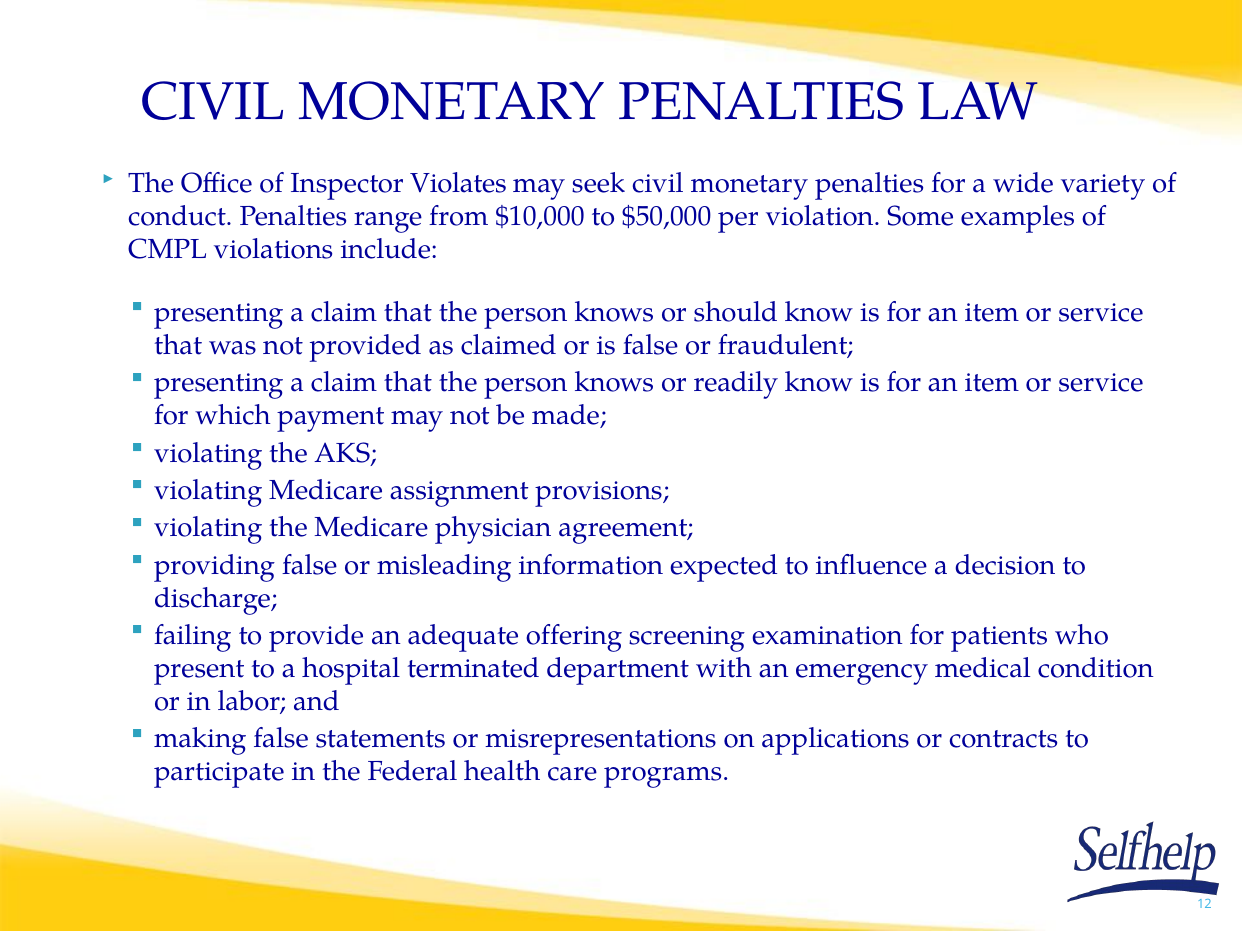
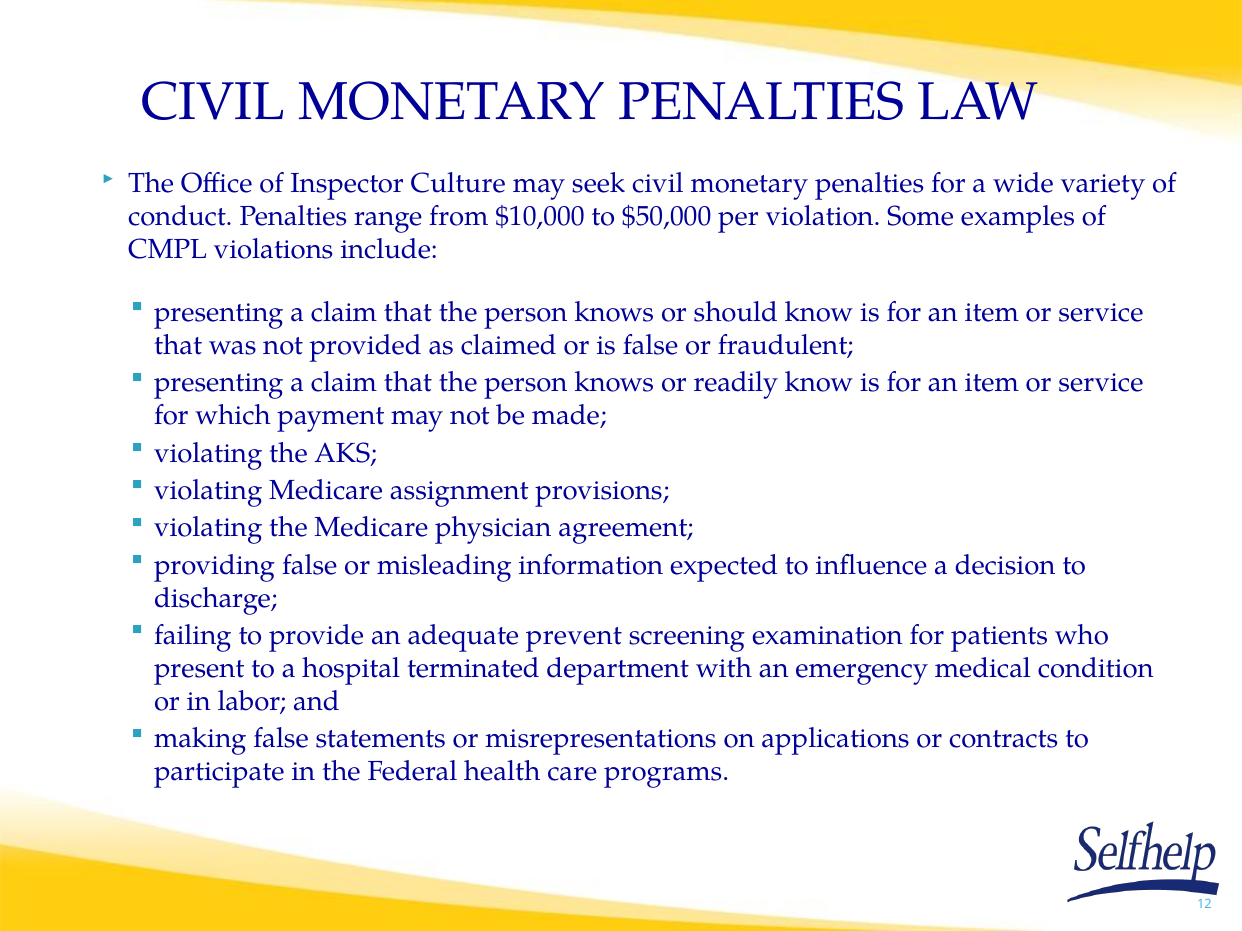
Violates: Violates -> Culture (458, 183)
offering: offering -> prevent (574, 636)
